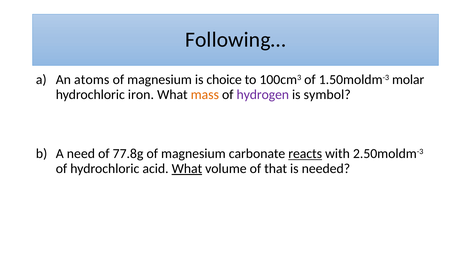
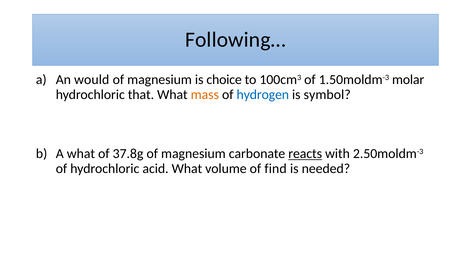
atoms: atoms -> would (92, 80)
iron: iron -> that (141, 94)
hydrogen colour: purple -> blue (263, 94)
A need: need -> what (81, 154)
77.8g: 77.8g -> 37.8g (128, 154)
What underline: present -> none (187, 169)
that: that -> find (276, 169)
